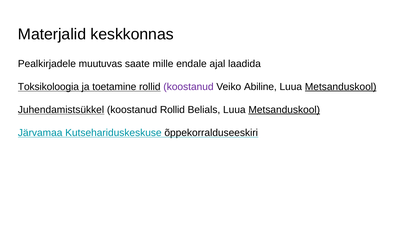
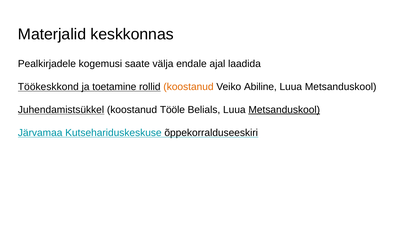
muutuvas: muutuvas -> kogemusi (100, 64)
mille: mille -> välja (163, 64)
Toksikoloogia: Toksikoloogia -> Töökeskkond (48, 87)
koostanud colour: purple -> orange (188, 87)
Metsanduskool underline: present -> none (341, 87)
koostanud Rollid: Rollid -> Tööle (172, 110)
